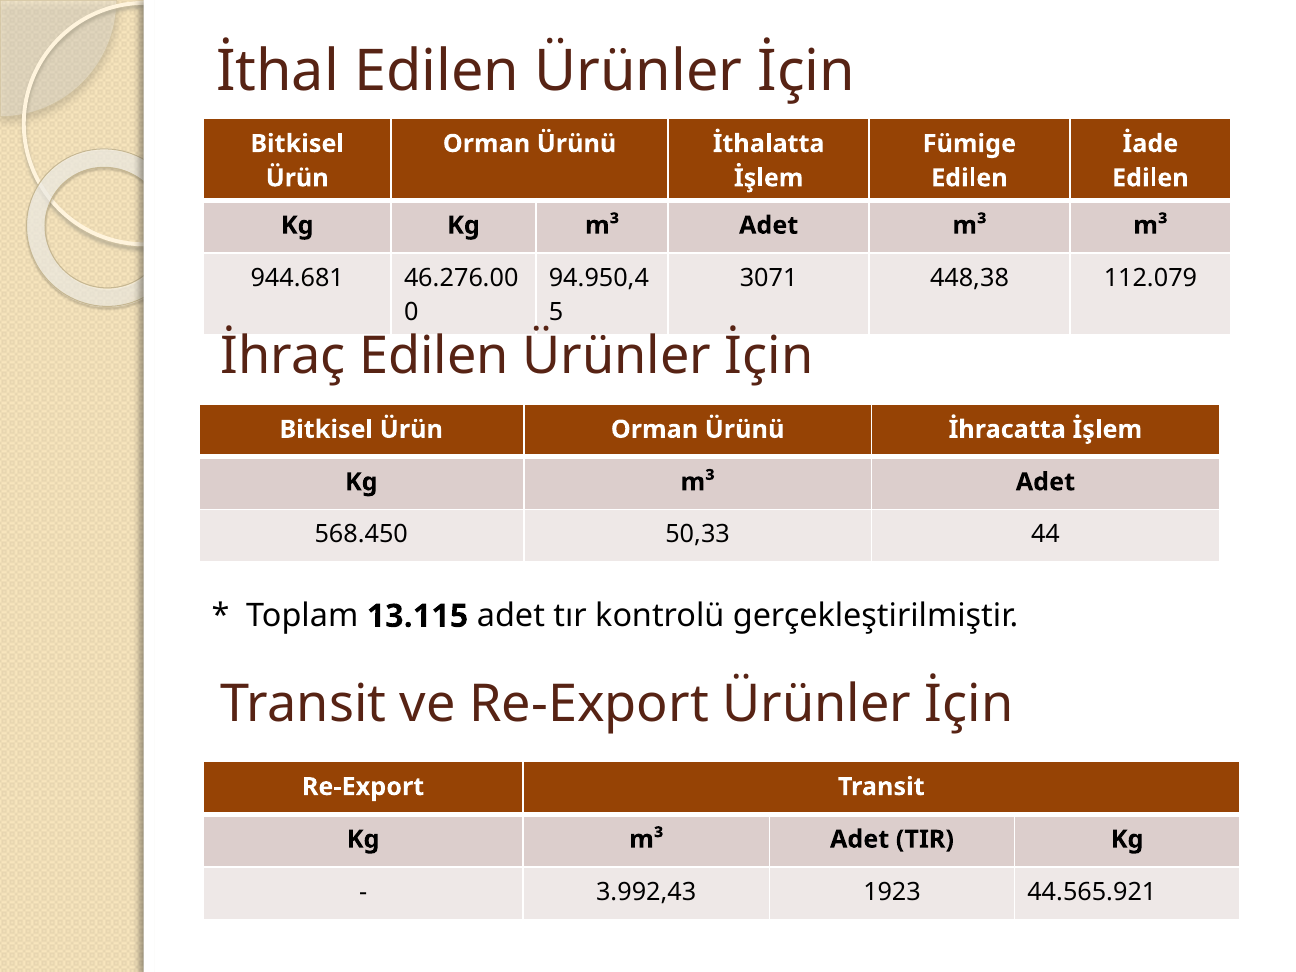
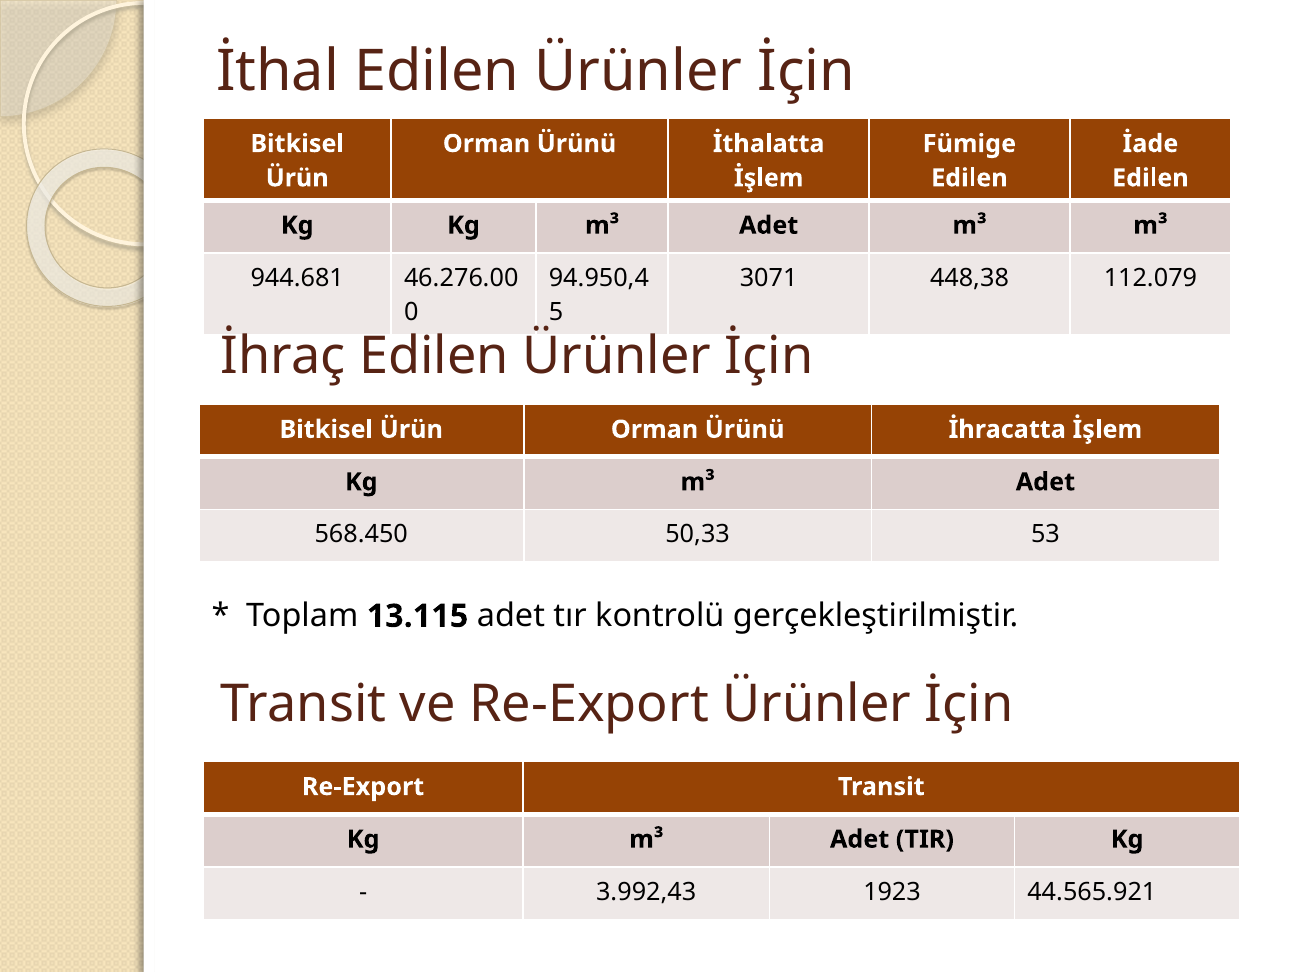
44: 44 -> 53 (1046, 535)
